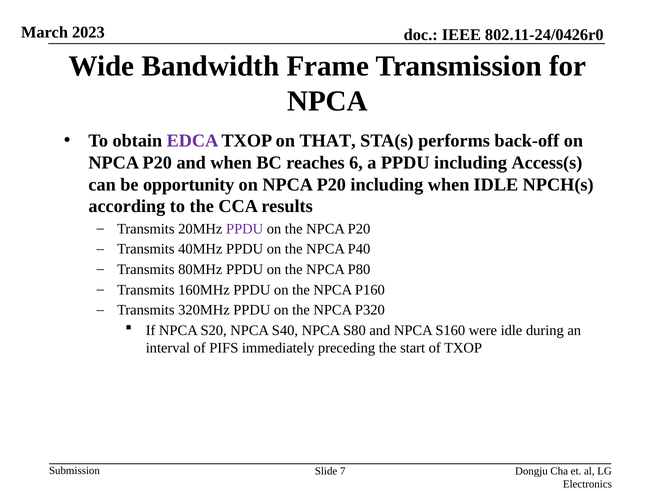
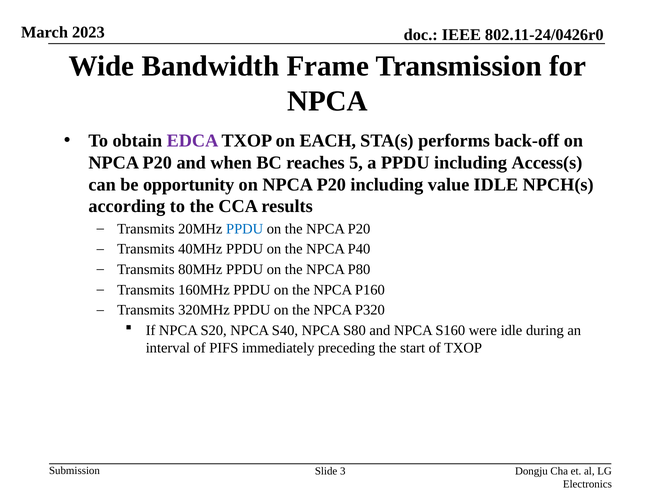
THAT: THAT -> EACH (328, 141)
6: 6 -> 5 (356, 163)
including when: when -> value (449, 185)
PPDU colour: purple -> blue (245, 229)
7: 7 -> 3 (343, 471)
